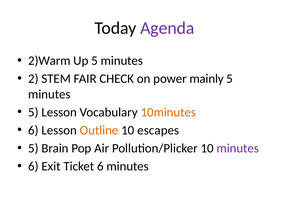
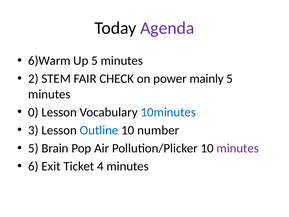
2)Warm: 2)Warm -> 6)Warm (49, 61)
5: 5 -> 0 (33, 112)
10minutes colour: orange -> blue (168, 112)
6: 6 -> 3 (33, 130)
Outline colour: orange -> blue (99, 130)
escapes: escapes -> number (158, 130)
Ticket 6: 6 -> 4 (100, 166)
